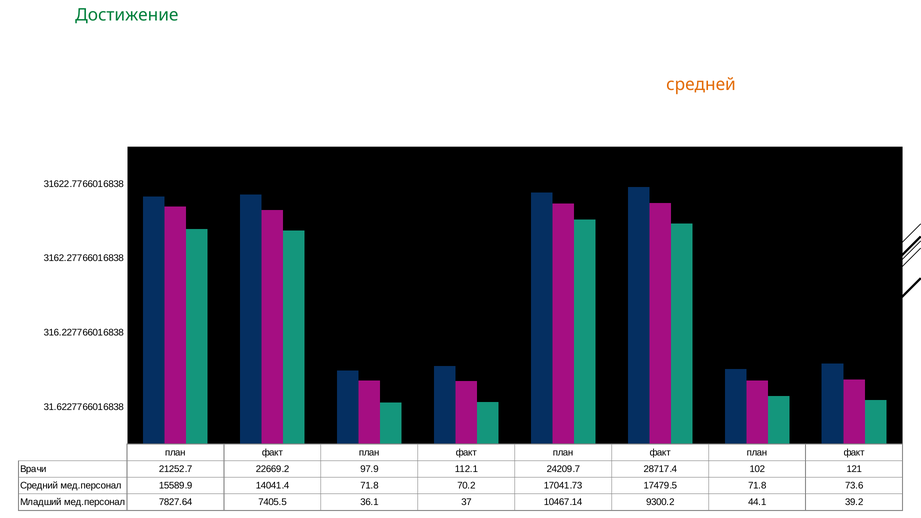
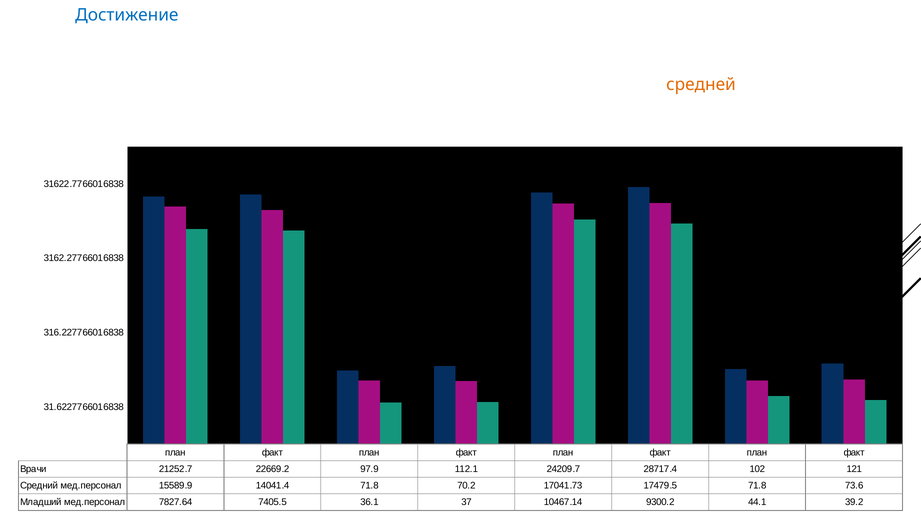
Достижение colour: green -> blue (127, 15)
